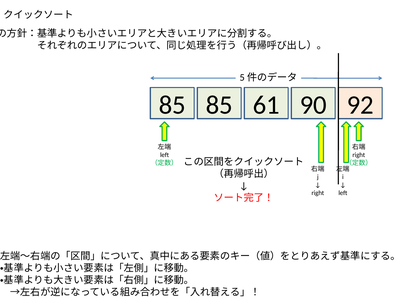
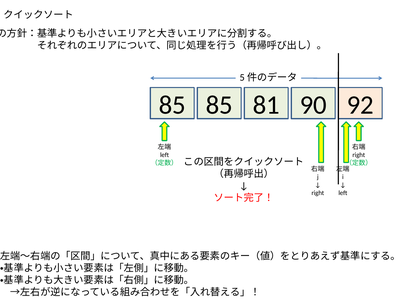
61: 61 -> 81 (266, 105)
